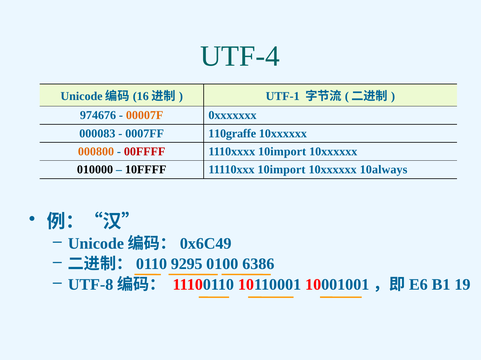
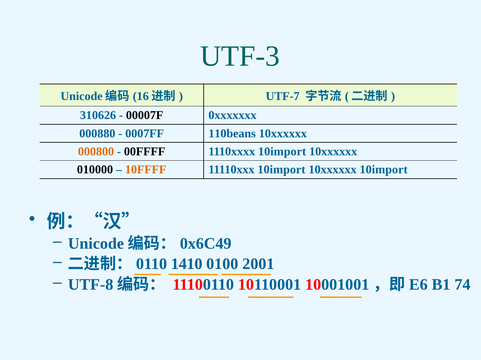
UTF-4: UTF-4 -> UTF-3 (240, 56)
UTF-1: UTF-1 -> UTF-7 (283, 97)
974676: 974676 -> 310626 (98, 116)
00007F colour: orange -> black (145, 116)
000083: 000083 -> 000880 (97, 134)
110graffe: 110graffe -> 110beans (232, 134)
00FFFF colour: red -> black (145, 152)
10FFFF colour: black -> orange (146, 170)
10xxxxxx 10always: 10always -> 10import (384, 170)
9295: 9295 -> 1410 (187, 265)
6386: 6386 -> 2001 (258, 265)
19: 19 -> 74 (462, 285)
